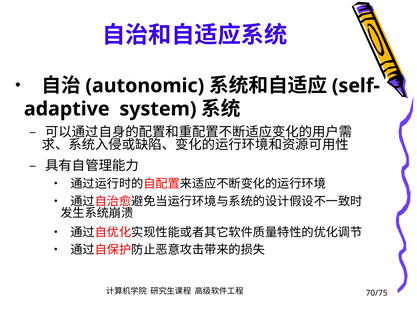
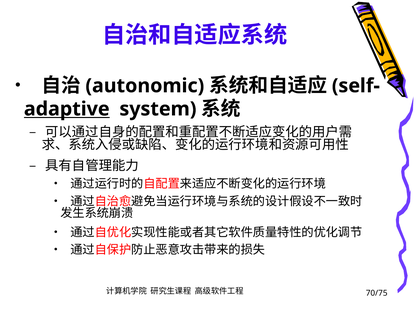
adaptive underline: none -> present (67, 109)
